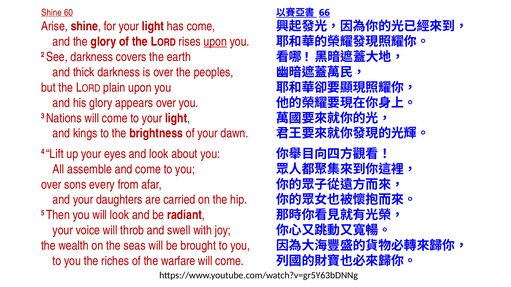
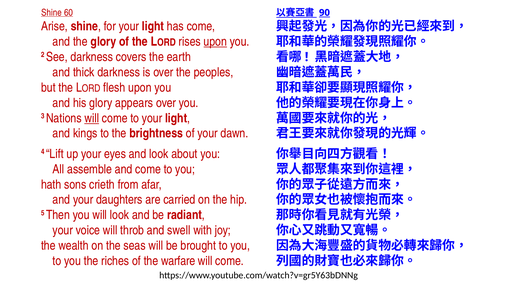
66: 66 -> 90 (324, 13)
plain: plain -> flesh (114, 88)
will underline: none -> present (92, 118)
over: over -> hath (51, 185)
every: every -> crieth (102, 185)
